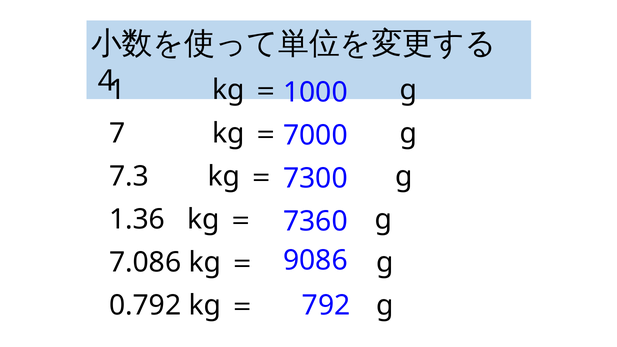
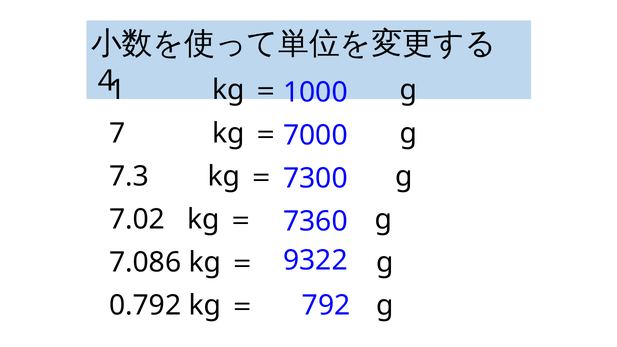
1.36: 1.36 -> 7.02 (137, 219)
9086: 9086 -> 9322 (315, 260)
